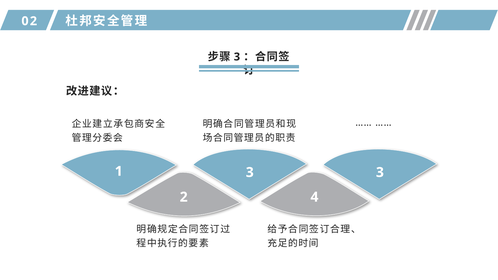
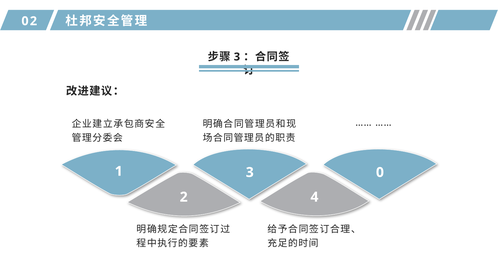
3 3: 3 -> 0 (380, 172)
